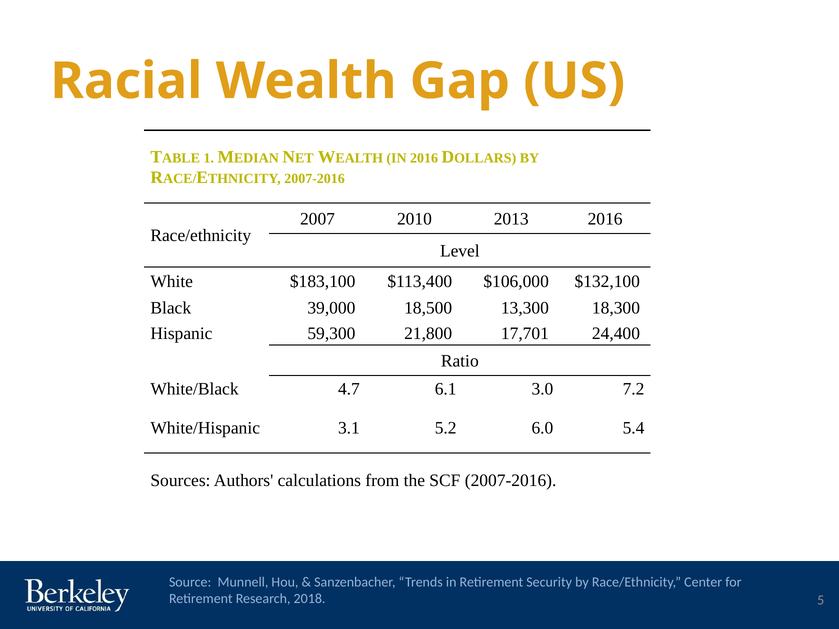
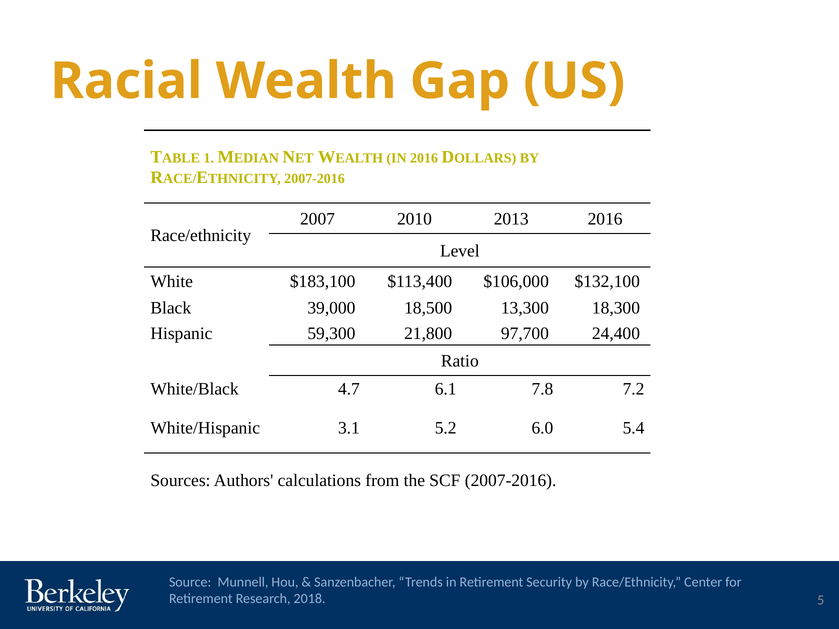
17,701: 17,701 -> 97,700 (525, 333)
3.0: 3.0 -> 7.8 (542, 389)
